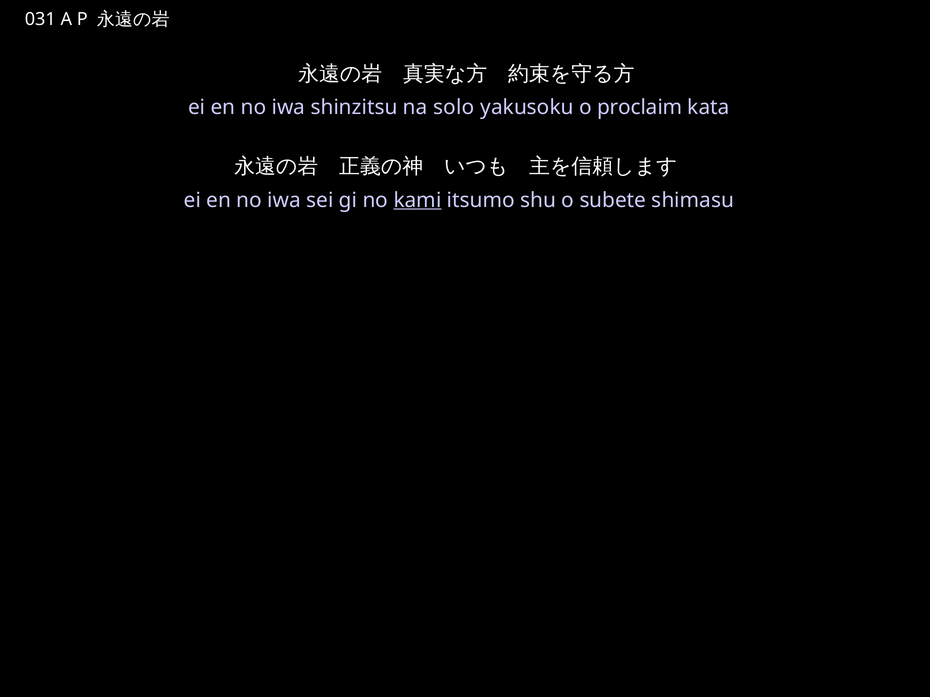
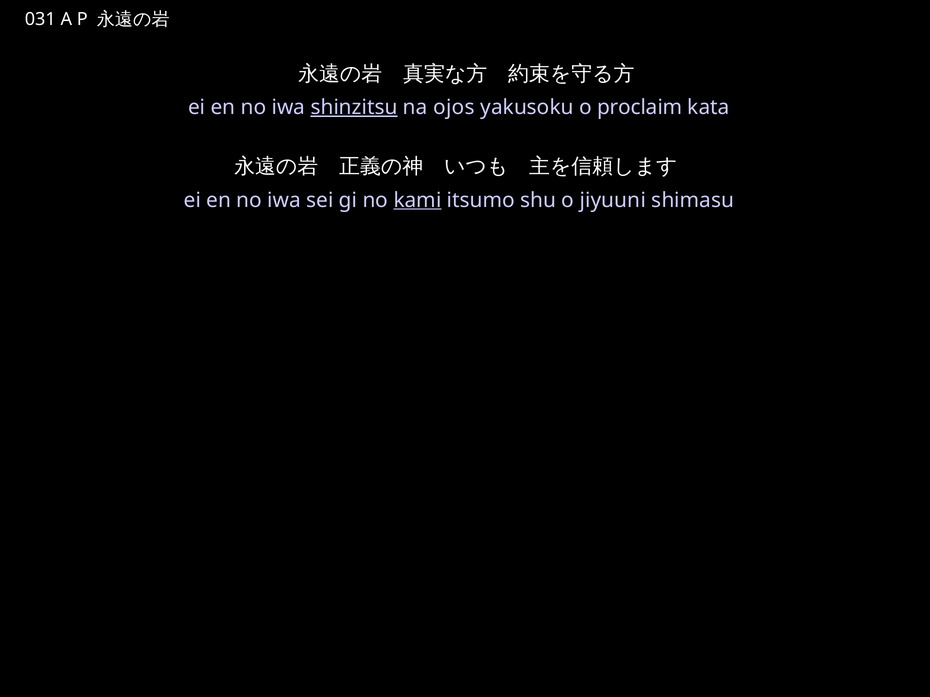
shinzitsu underline: none -> present (354, 107)
solo: solo -> ojos (454, 107)
subete: subete -> jiyuuni (613, 200)
